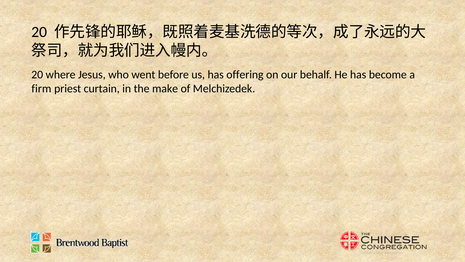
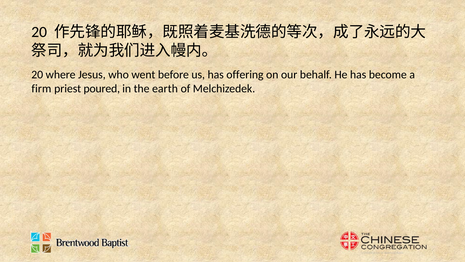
curtain: curtain -> poured (102, 88)
make: make -> earth (165, 88)
